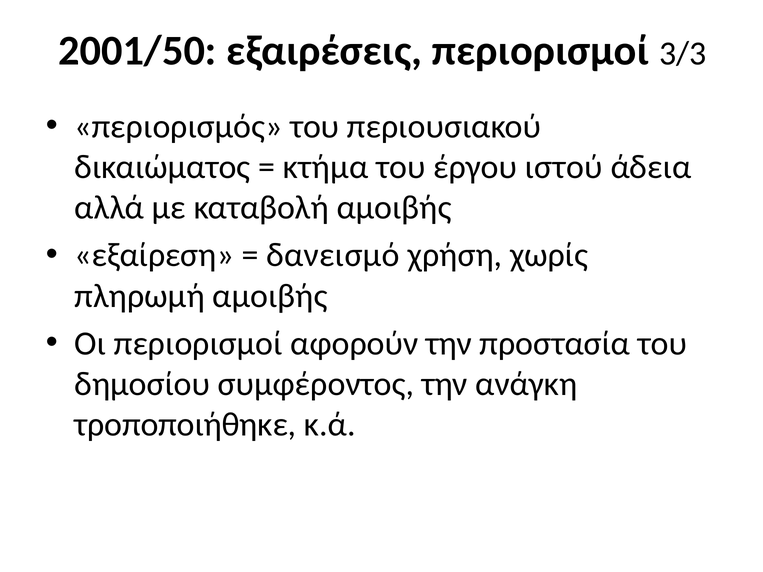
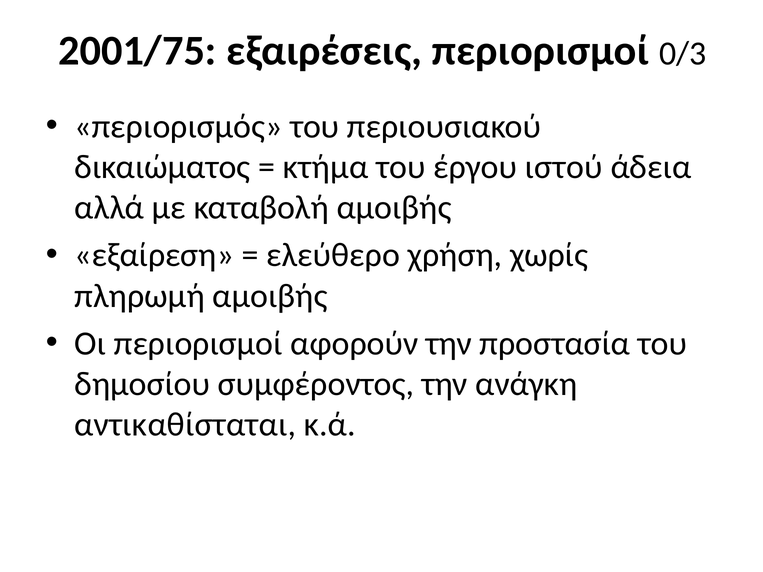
2001/50: 2001/50 -> 2001/75 (137, 51)
3/3: 3/3 -> 0/3 (683, 53)
δανεισμό: δανεισμό -> ελεύθερο (333, 255)
τροποποιήθηκε: τροποποιήθηκε -> αντικαθίσταται (185, 425)
